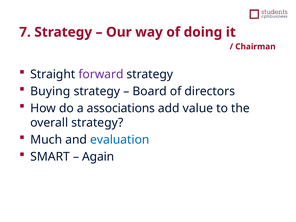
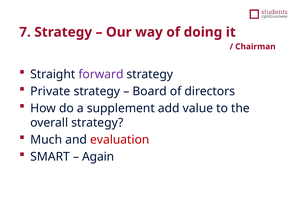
Buying: Buying -> Private (50, 91)
associations: associations -> supplement (121, 108)
evaluation colour: blue -> red (120, 140)
